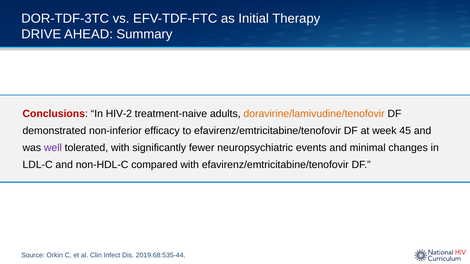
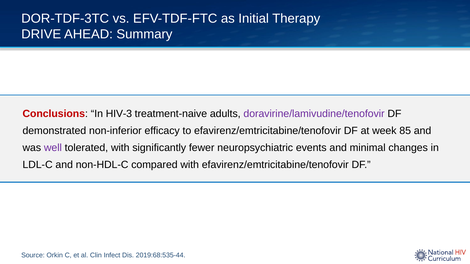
HIV-2: HIV-2 -> HIV-3 (119, 114)
doravirine/lamivudine/tenofovir colour: orange -> purple (314, 114)
45: 45 -> 85 (405, 131)
